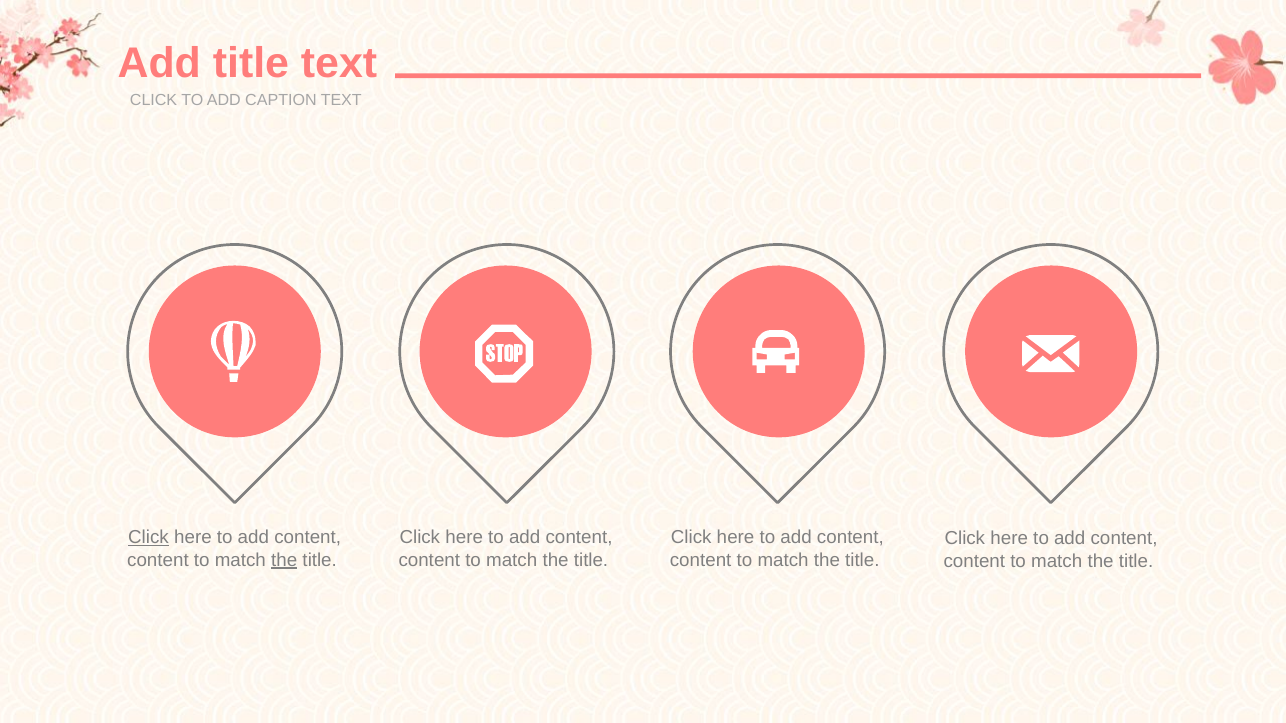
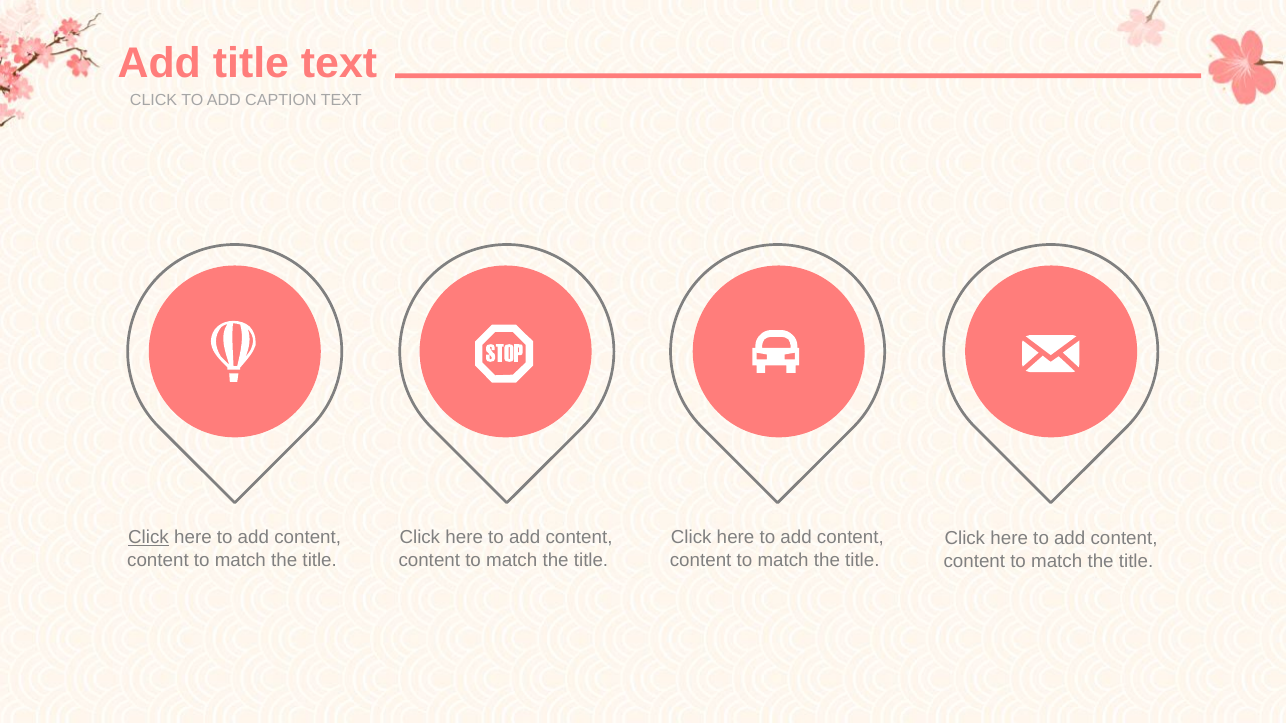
the underline: present -> none (284, 560)
